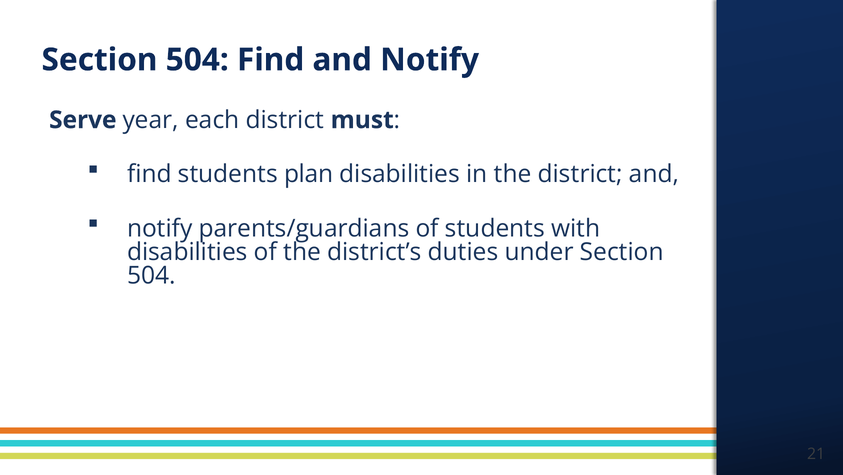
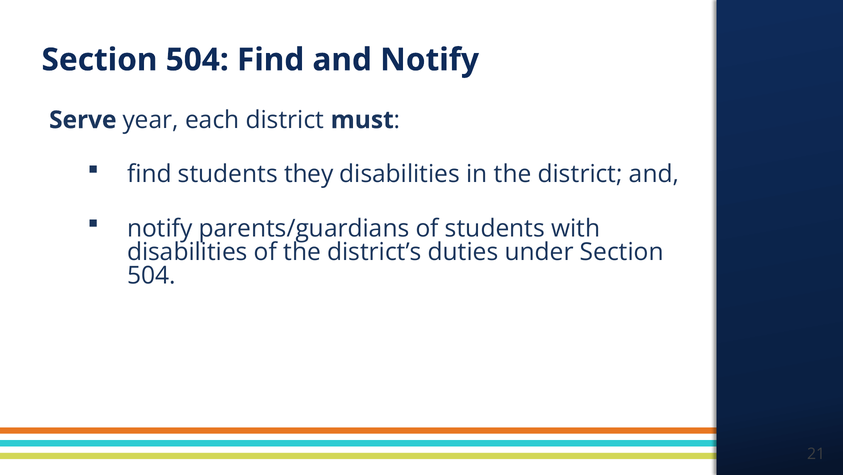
plan: plan -> they (309, 174)
